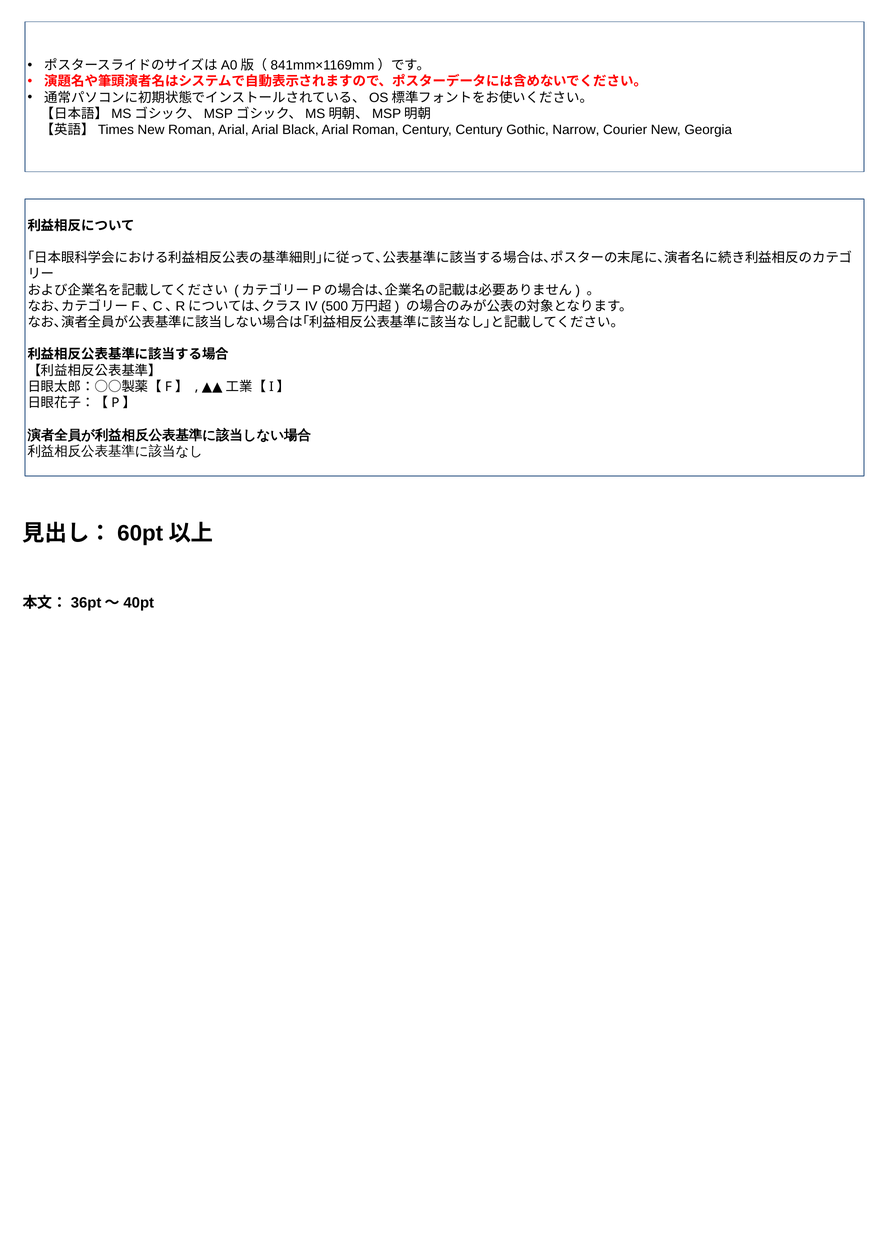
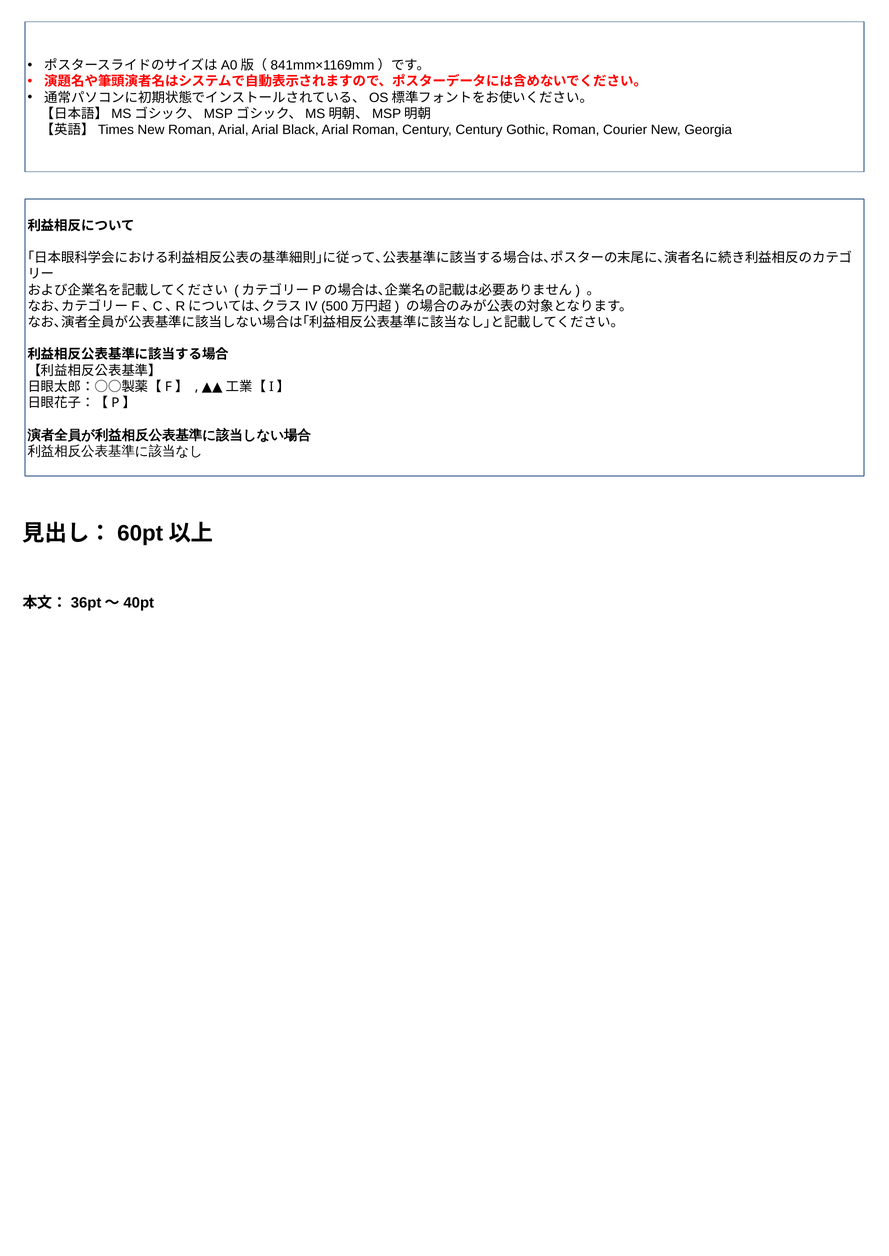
Gothic Narrow: Narrow -> Roman (576, 130)
